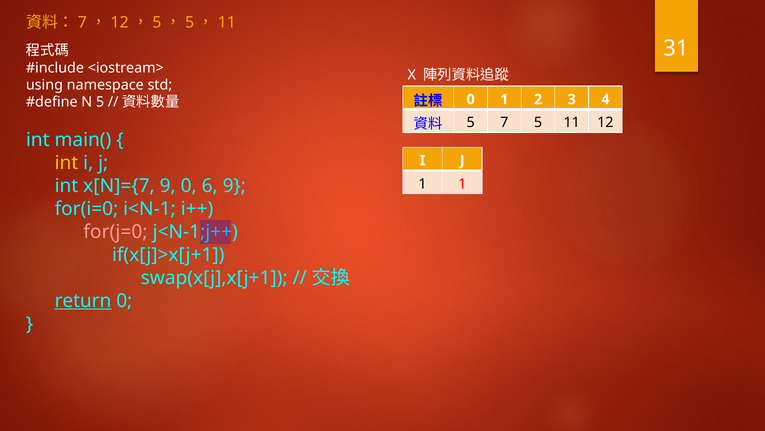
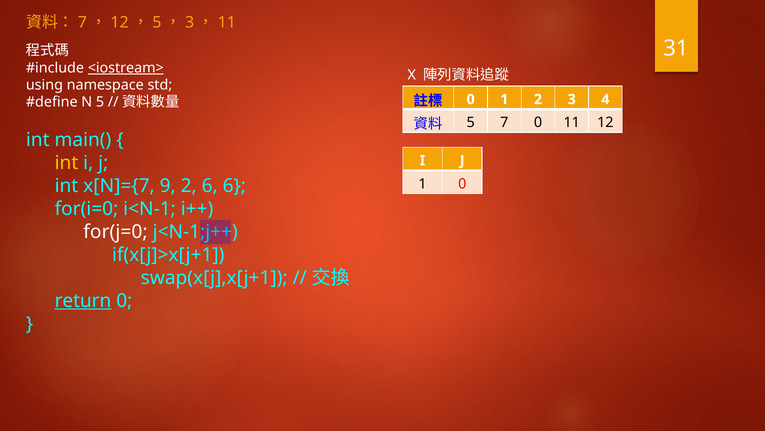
5: 5 -> 3 (190, 22)
<iostream> underline: none -> present (126, 68)
7 5: 5 -> 0 (538, 123)
1 1: 1 -> 0 (462, 184)
9 0: 0 -> 2 (189, 186)
6 9: 9 -> 6 (234, 186)
for(j=0 colour: pink -> white (115, 232)
